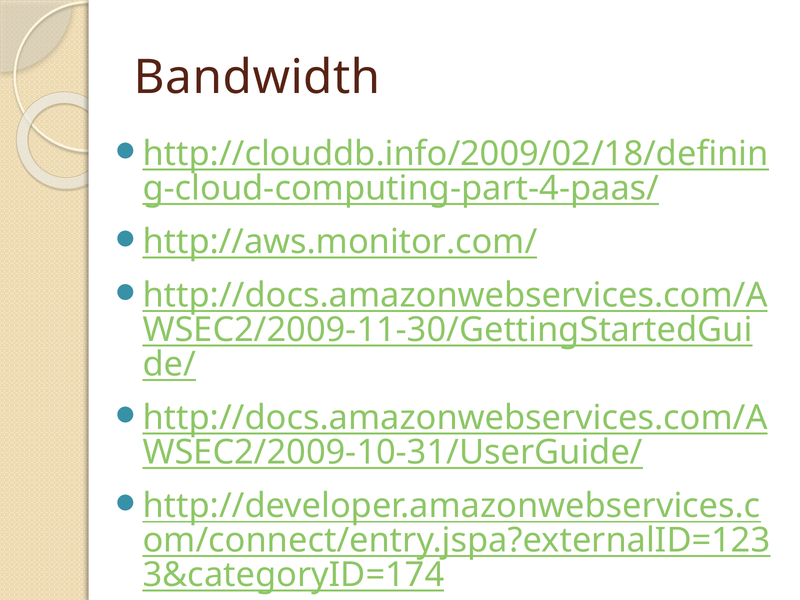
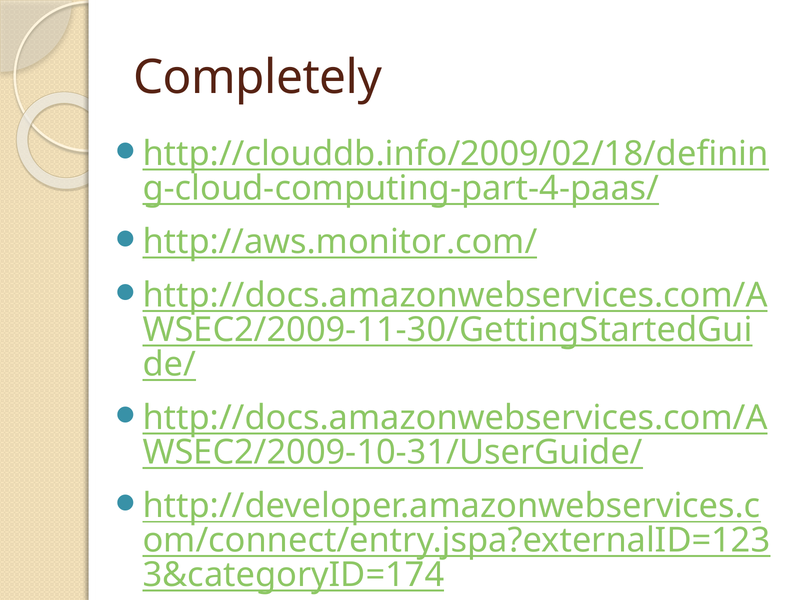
Bandwidth: Bandwidth -> Completely (258, 77)
